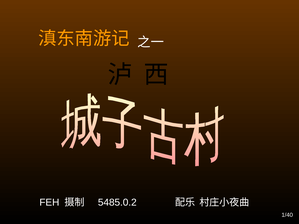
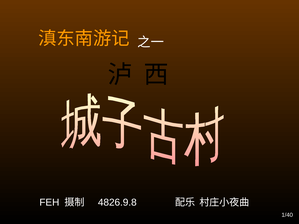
5485.0.2: 5485.0.2 -> 4826.9.8 (117, 203)
